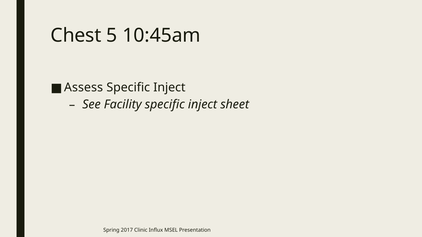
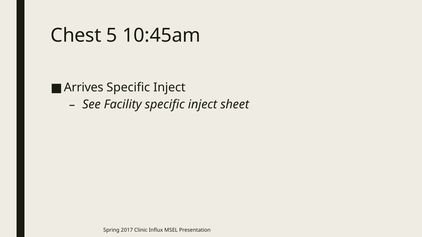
Assess: Assess -> Arrives (84, 88)
